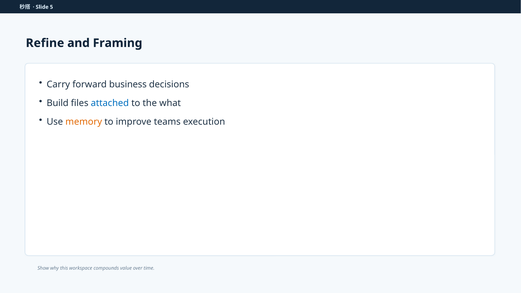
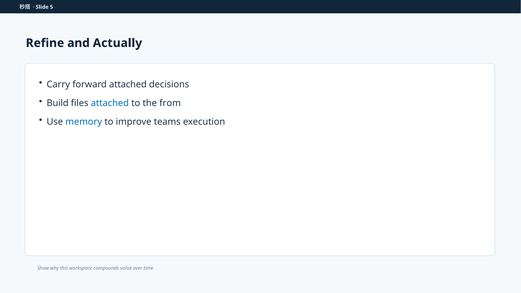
Framing: Framing -> Actually (117, 43)
forward business: business -> attached (128, 84)
what: what -> from (170, 103)
memory colour: orange -> blue (84, 122)
